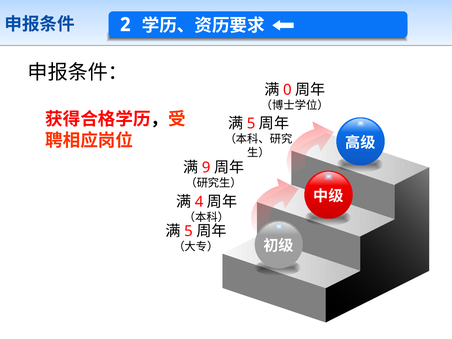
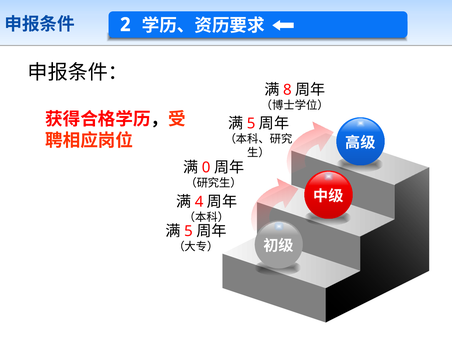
0: 0 -> 8 (287, 90)
9: 9 -> 0 (206, 168)
